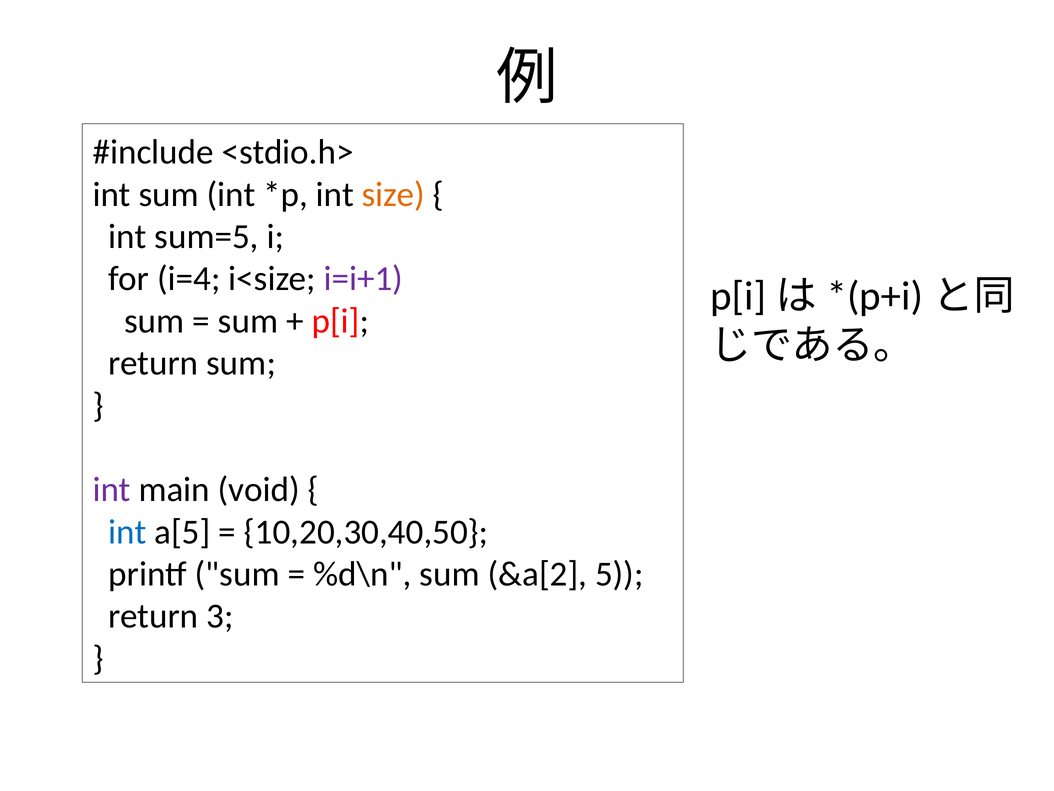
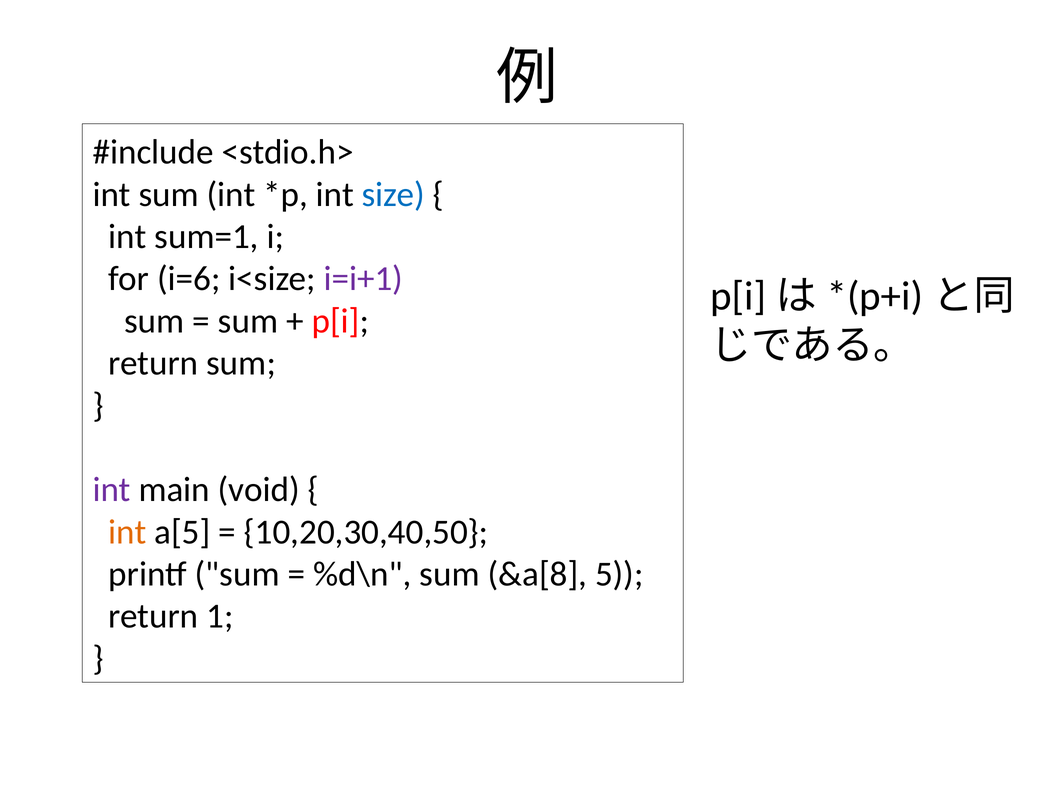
size colour: orange -> blue (393, 194)
sum=5: sum=5 -> sum=1 (207, 237)
i=4: i=4 -> i=6 (189, 279)
int colour: blue -> orange (127, 532)
&a[2: &a[2 -> &a[8 (537, 574)
3: 3 -> 1 (220, 616)
